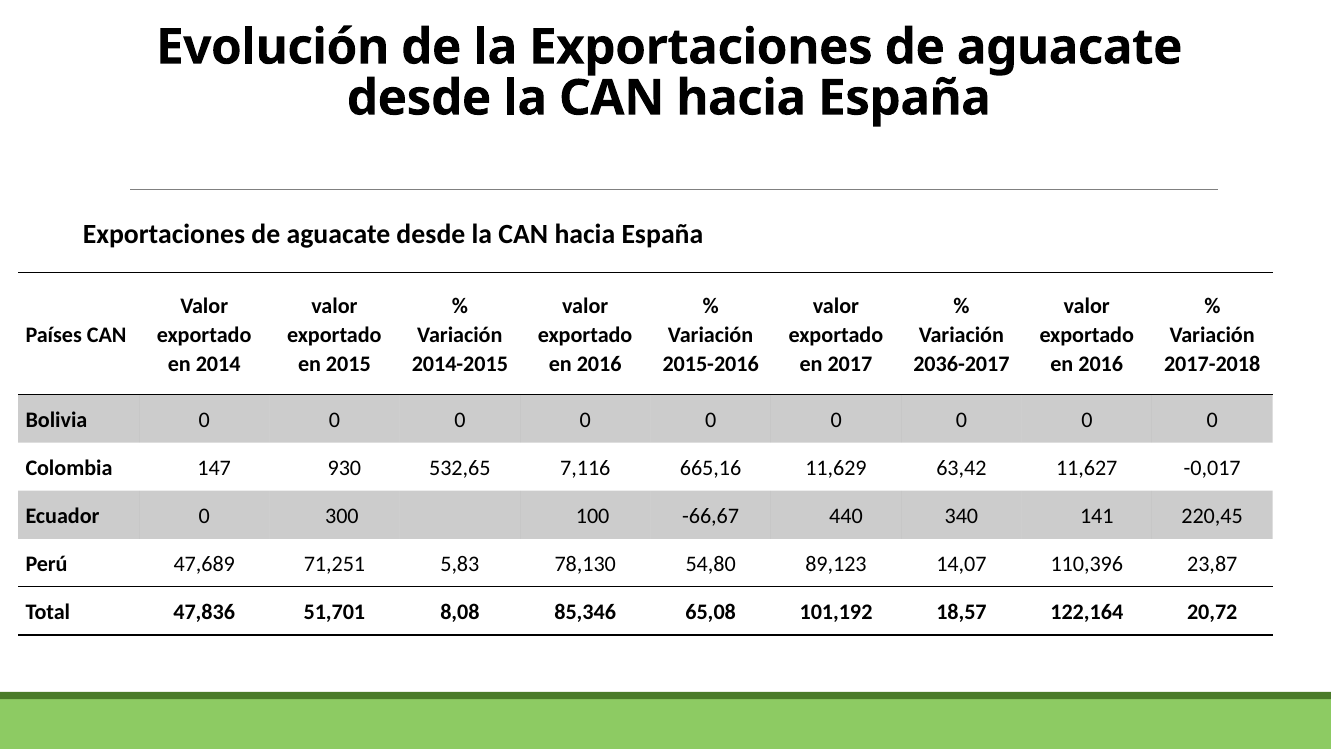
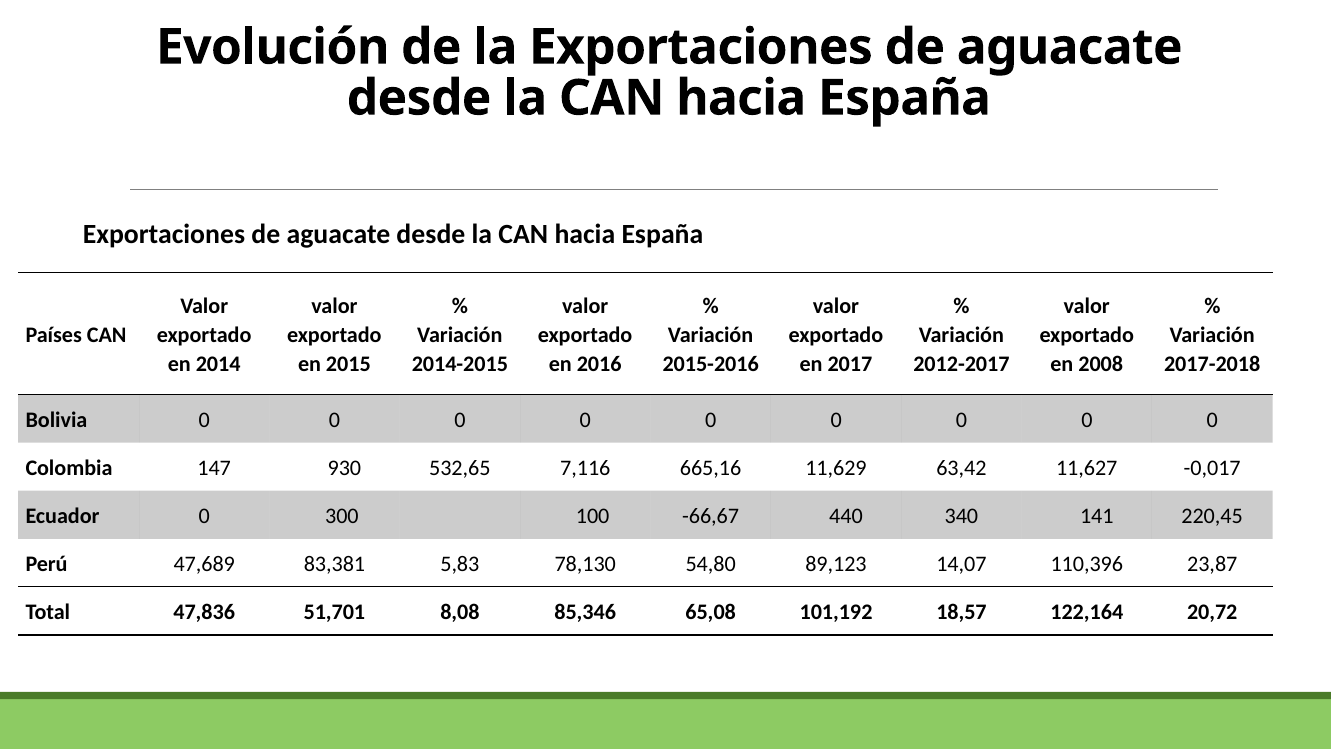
2036-2017: 2036-2017 -> 2012-2017 (961, 364)
2016: 2016 -> 2008 (1101, 364)
71,251: 71,251 -> 83,381 (334, 564)
